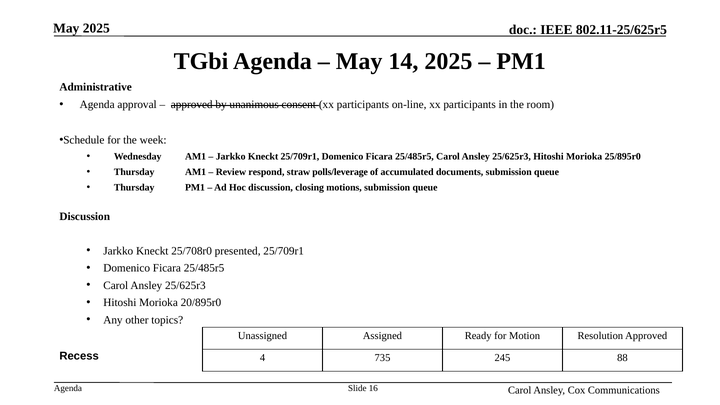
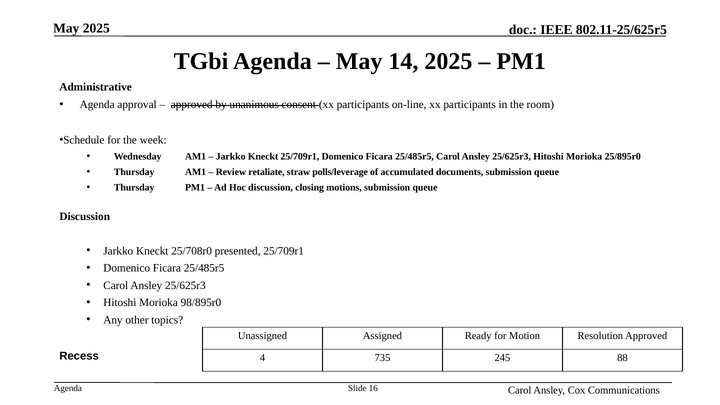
respond: respond -> retaliate (267, 172)
20/895r0: 20/895r0 -> 98/895r0 (201, 303)
